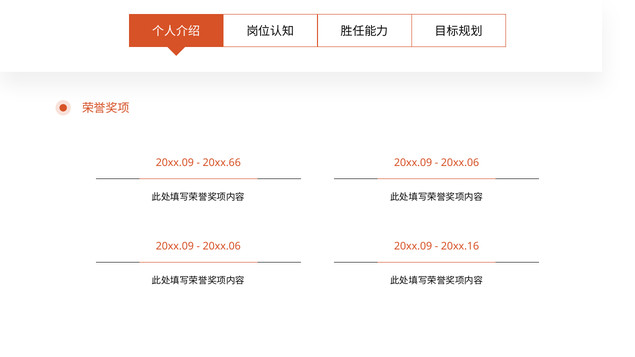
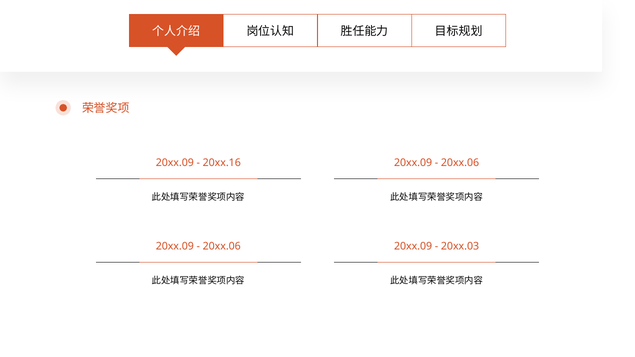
20xx.66: 20xx.66 -> 20xx.16 (222, 163)
20xx.16: 20xx.16 -> 20xx.03 (460, 246)
